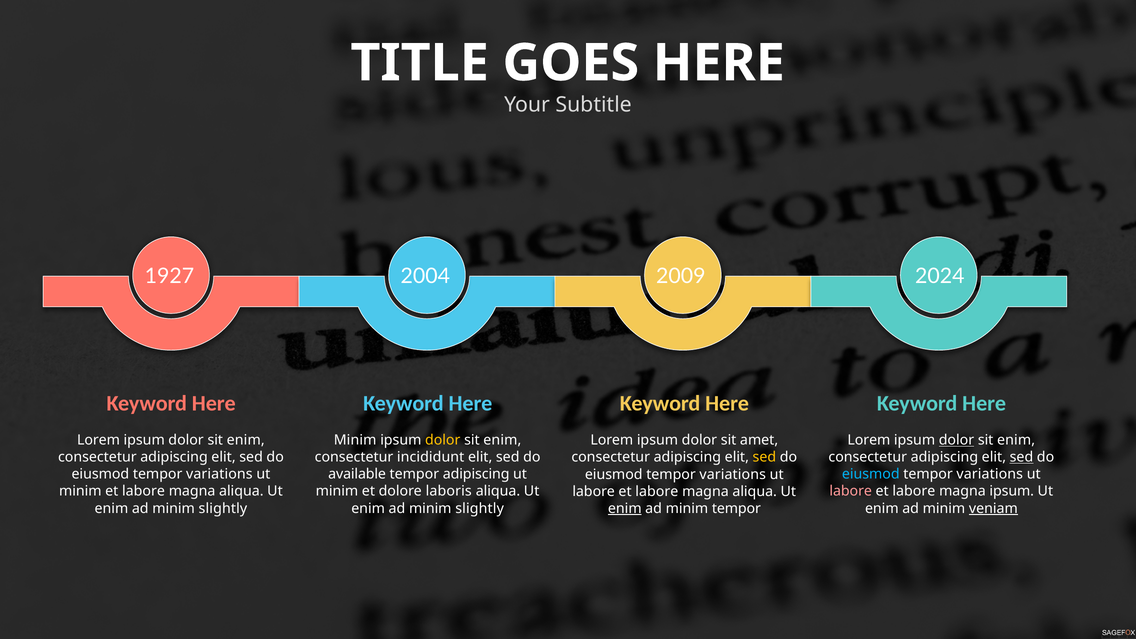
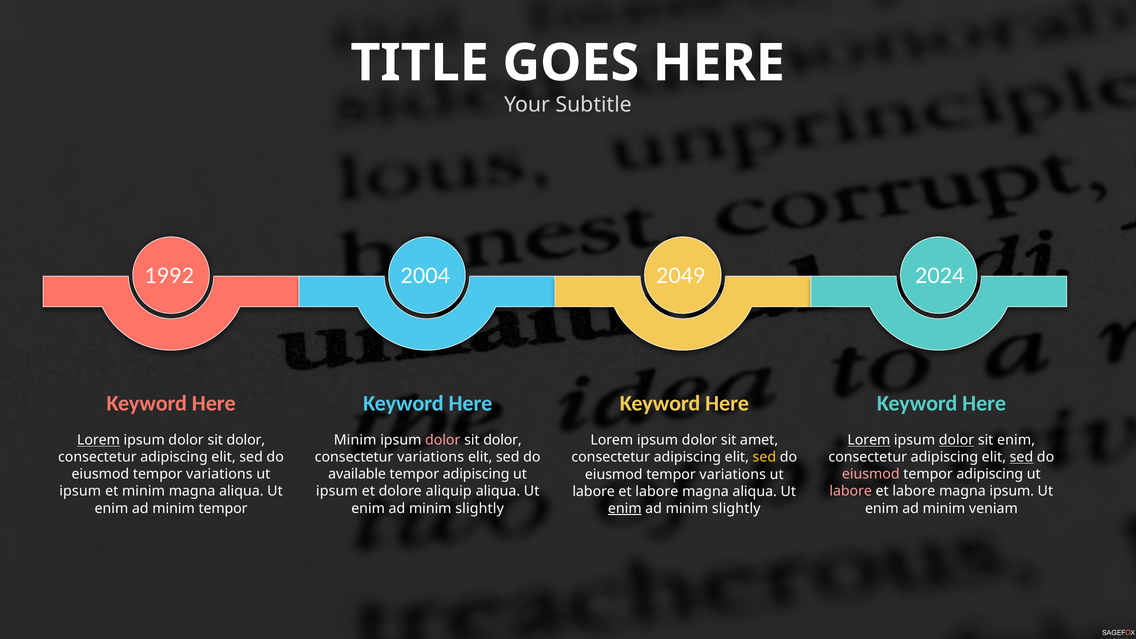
1927: 1927 -> 1992 (169, 276)
2009: 2009 -> 2049 (681, 276)
Lorem underline: none -> present (99, 440)
enim: enim -> dolor (246, 440)
dolor colour: yellow -> pink (443, 440)
enim: enim -> dolor (503, 440)
Lorem underline: none -> present (869, 440)
consectetur incididunt: incididunt -> variations (431, 457)
eiusmod colour: light blue -> pink (871, 474)
variations: variations -> adipiscing (990, 474)
minim: minim -> ipsum (80, 491)
labore: labore -> minim (143, 491)
minim: minim -> ipsum (337, 491)
laboris: laboris -> aliquip (449, 491)
slightly: slightly -> tempor (223, 508)
veniam underline: present -> none (993, 508)
tempor: tempor -> slightly (736, 508)
